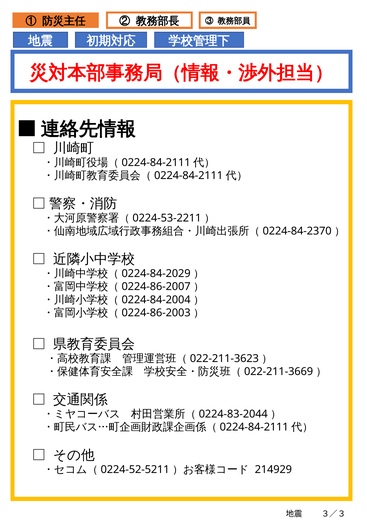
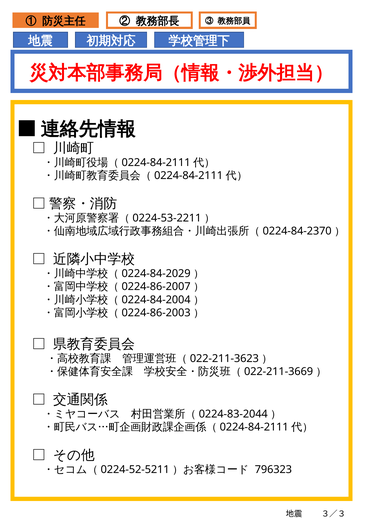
214929: 214929 -> 796323 (273, 469)
